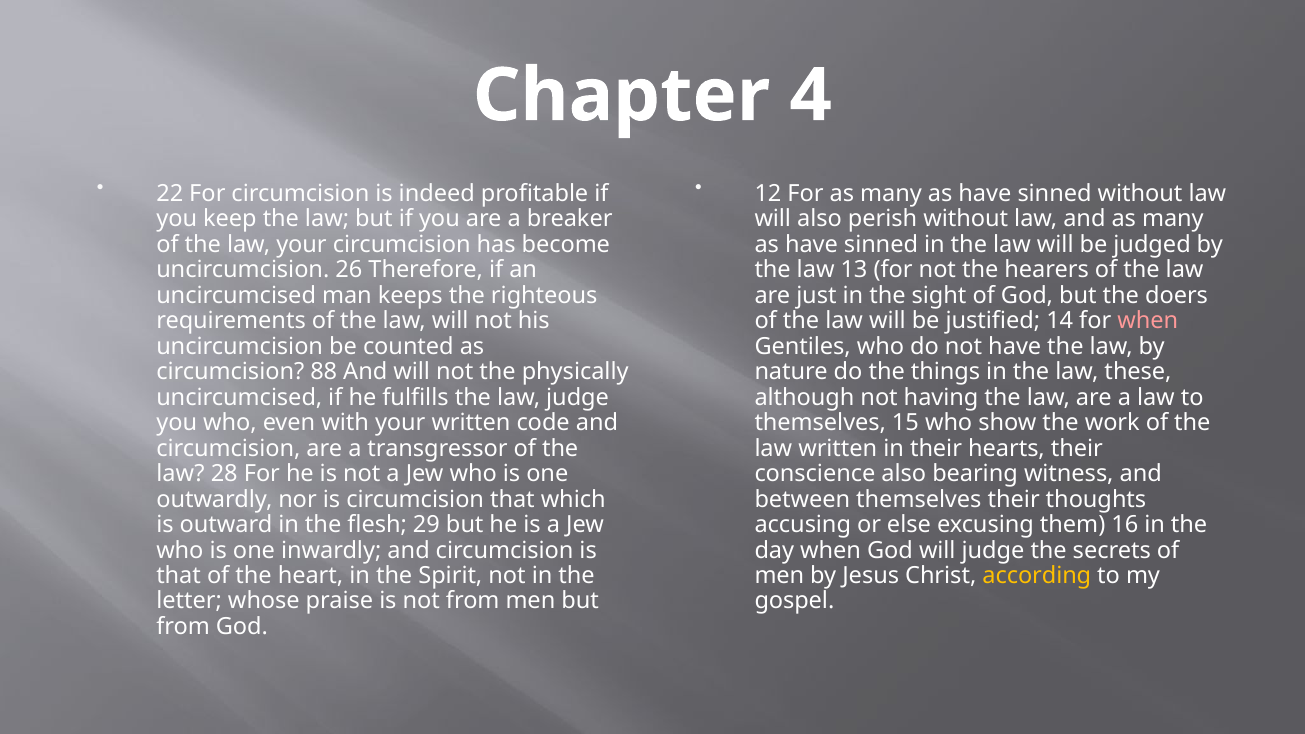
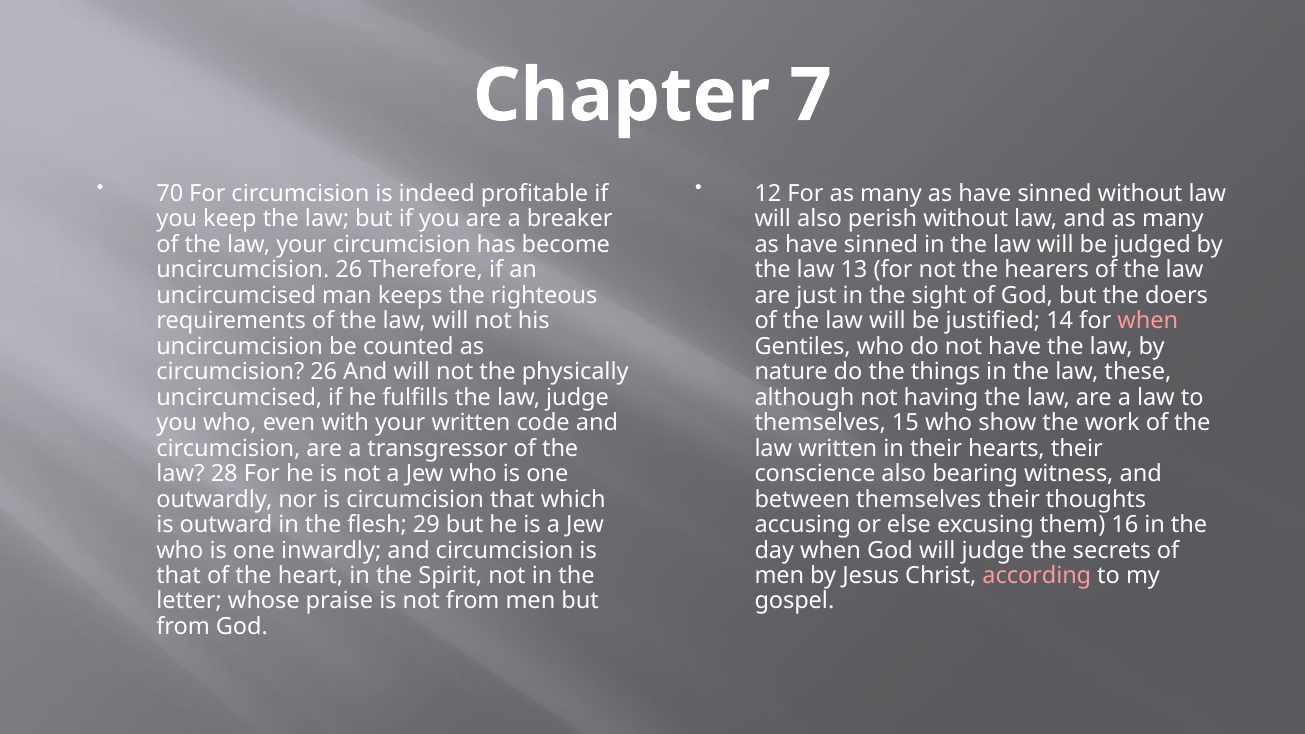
4: 4 -> 7 (811, 96)
22: 22 -> 70 (170, 194)
circumcision 88: 88 -> 26 (324, 372)
according colour: yellow -> pink (1037, 576)
